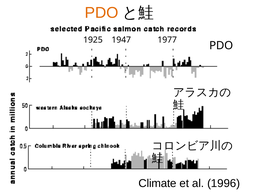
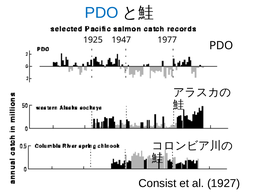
PDO colour: orange -> blue (102, 13)
Climate: Climate -> Consist (157, 183)
1996: 1996 -> 1927 (224, 183)
